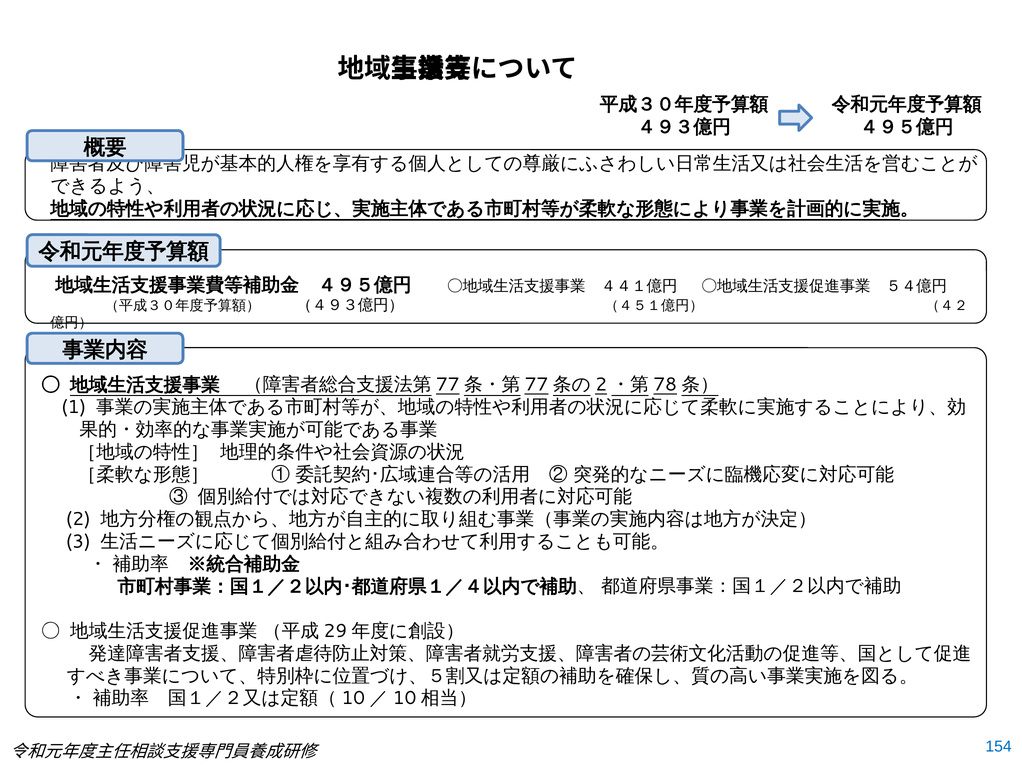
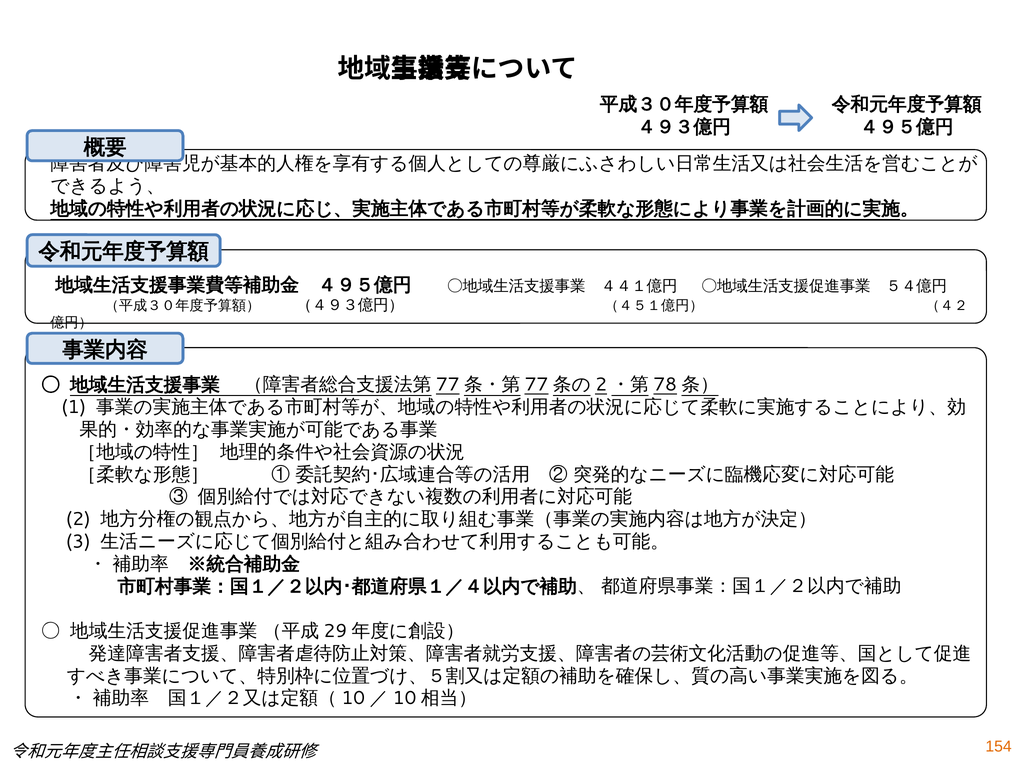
154 colour: blue -> orange (999, 747)
